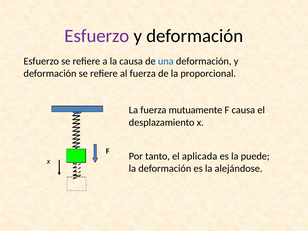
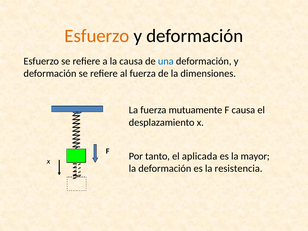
Esfuerzo colour: purple -> orange (97, 36)
proporcional: proporcional -> dimensiones (208, 74)
puede: puede -> mayor (255, 156)
alejándose: alejándose -> resistencia (239, 169)
